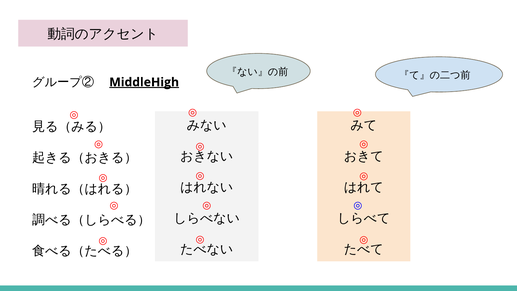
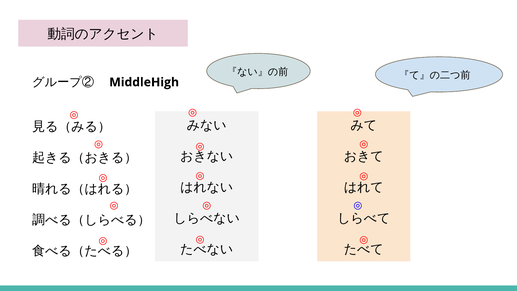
MiddleHigh underline: present -> none (144, 82)
